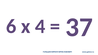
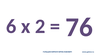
4: 4 -> 2 (40, 26)
37: 37 -> 76 (79, 27)
